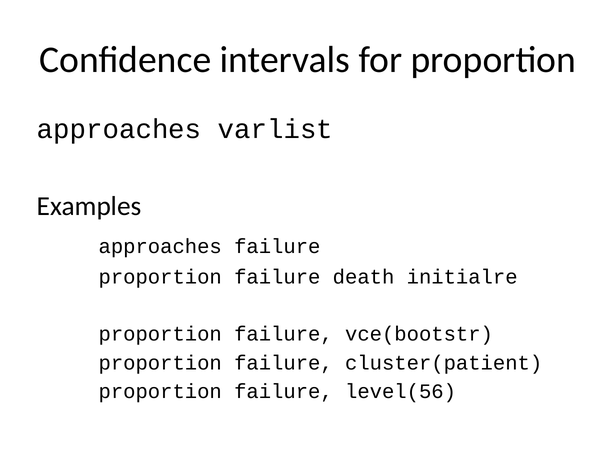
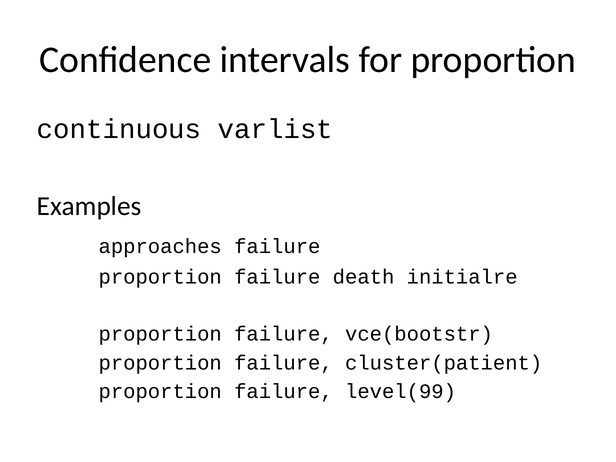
approaches: approaches -> continuous (119, 129)
level(56: level(56 -> level(99 (401, 392)
